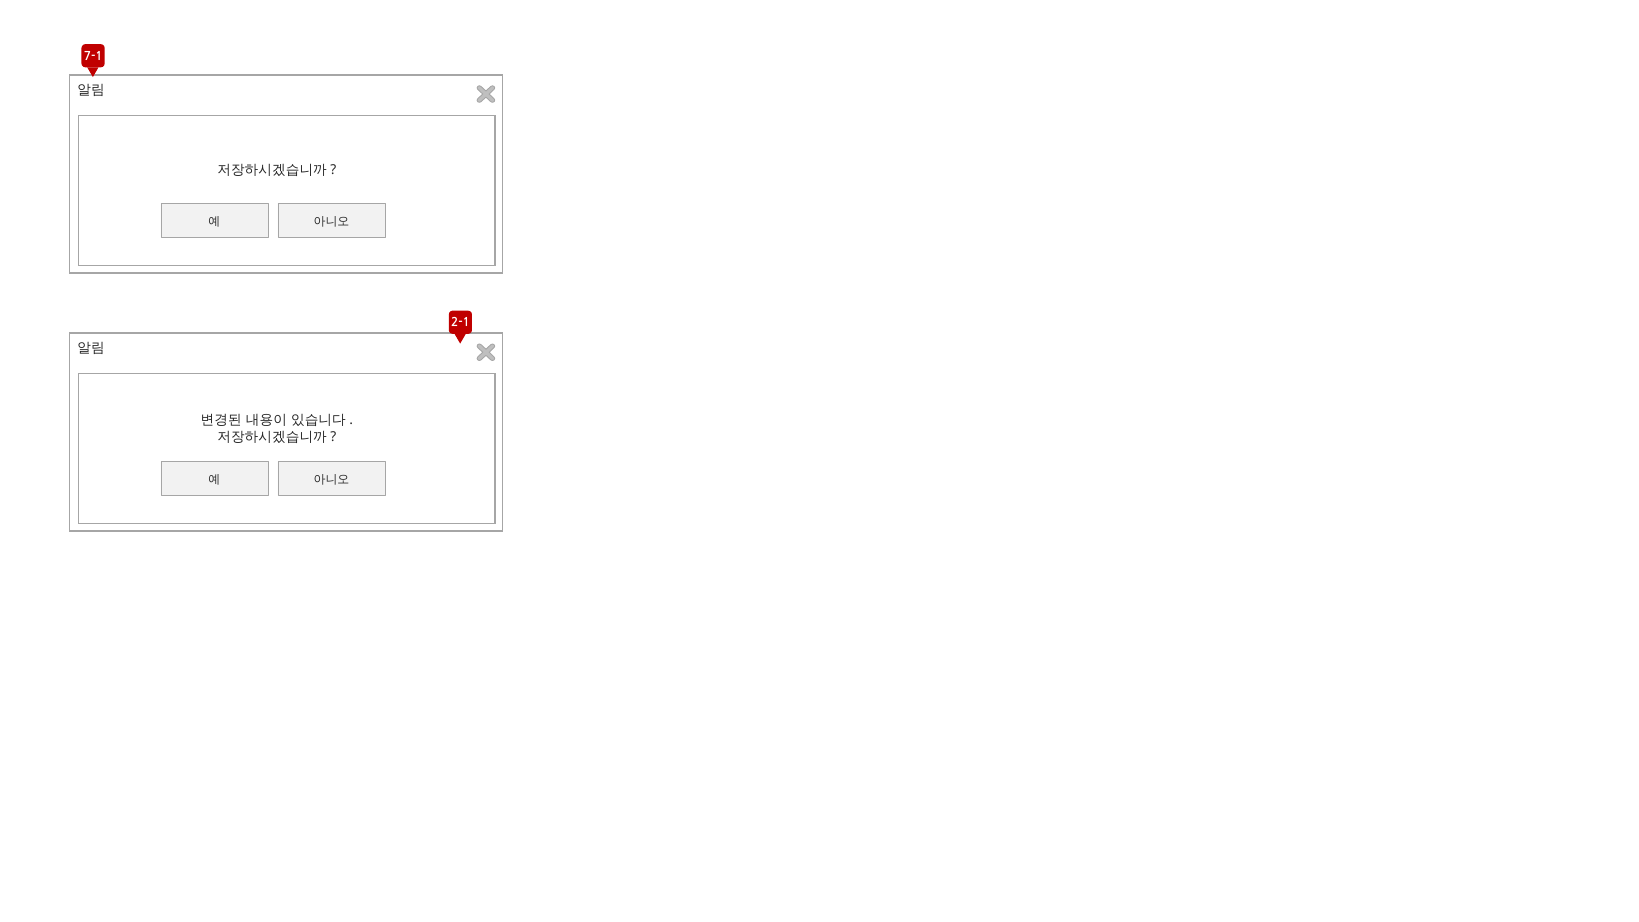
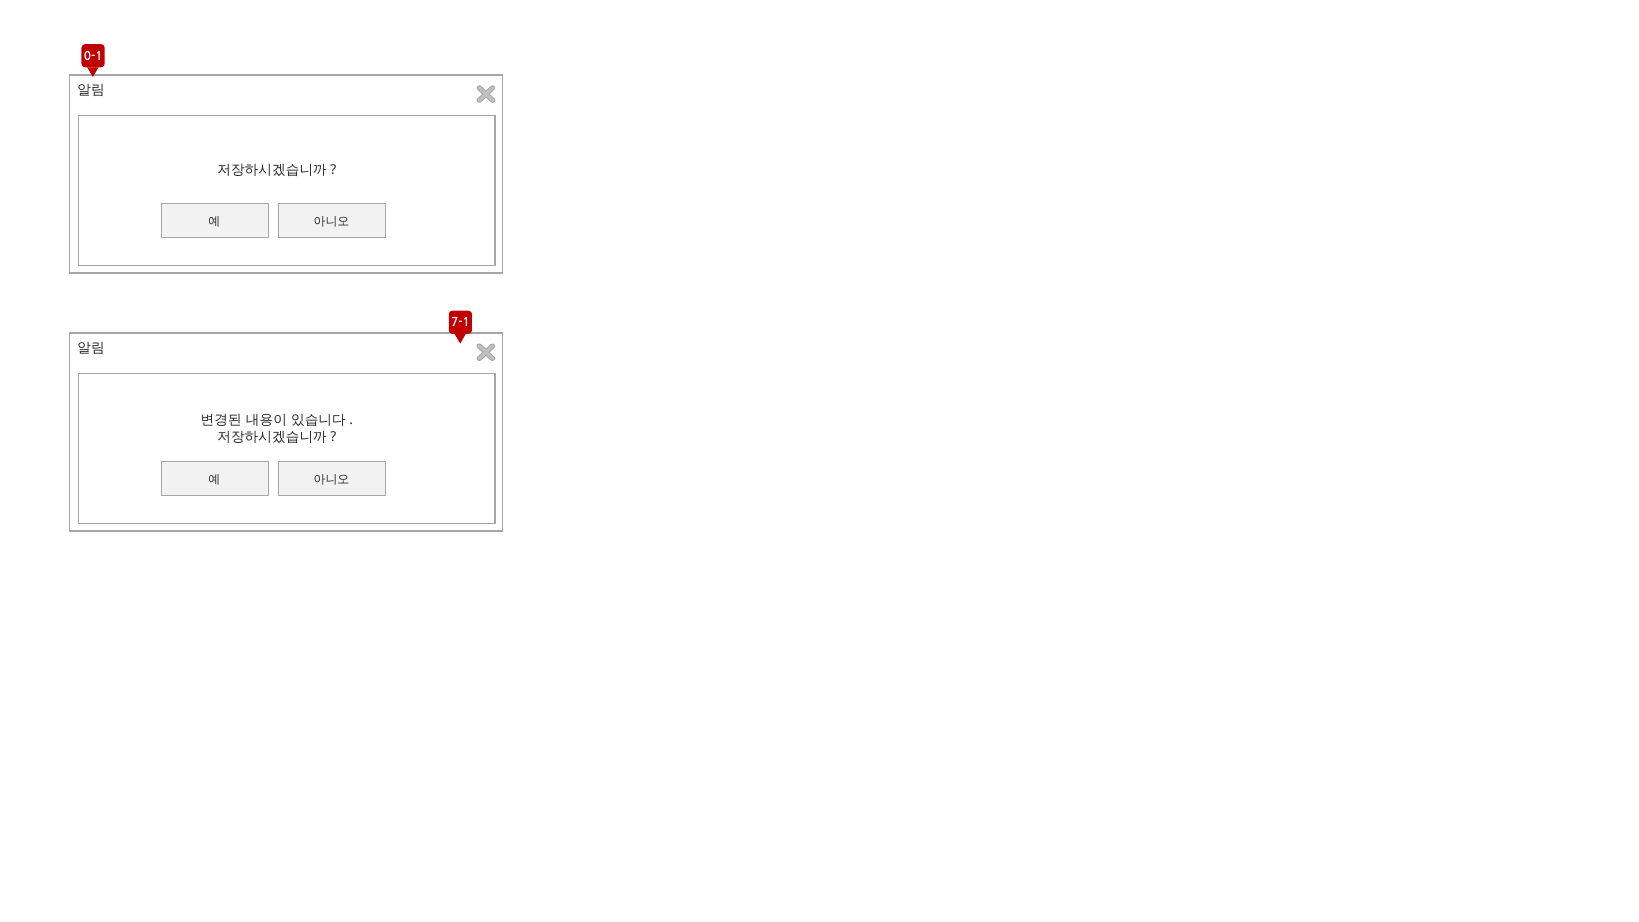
7-1: 7-1 -> 0-1 (93, 56)
2-1: 2-1 -> 7-1 (461, 323)
